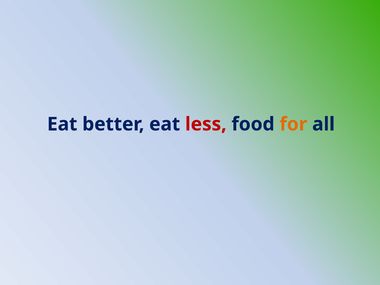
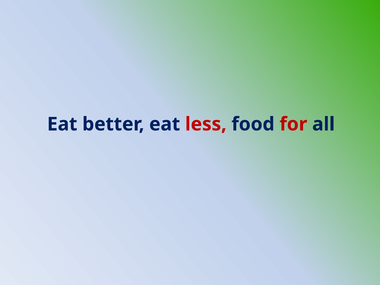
for colour: orange -> red (293, 124)
